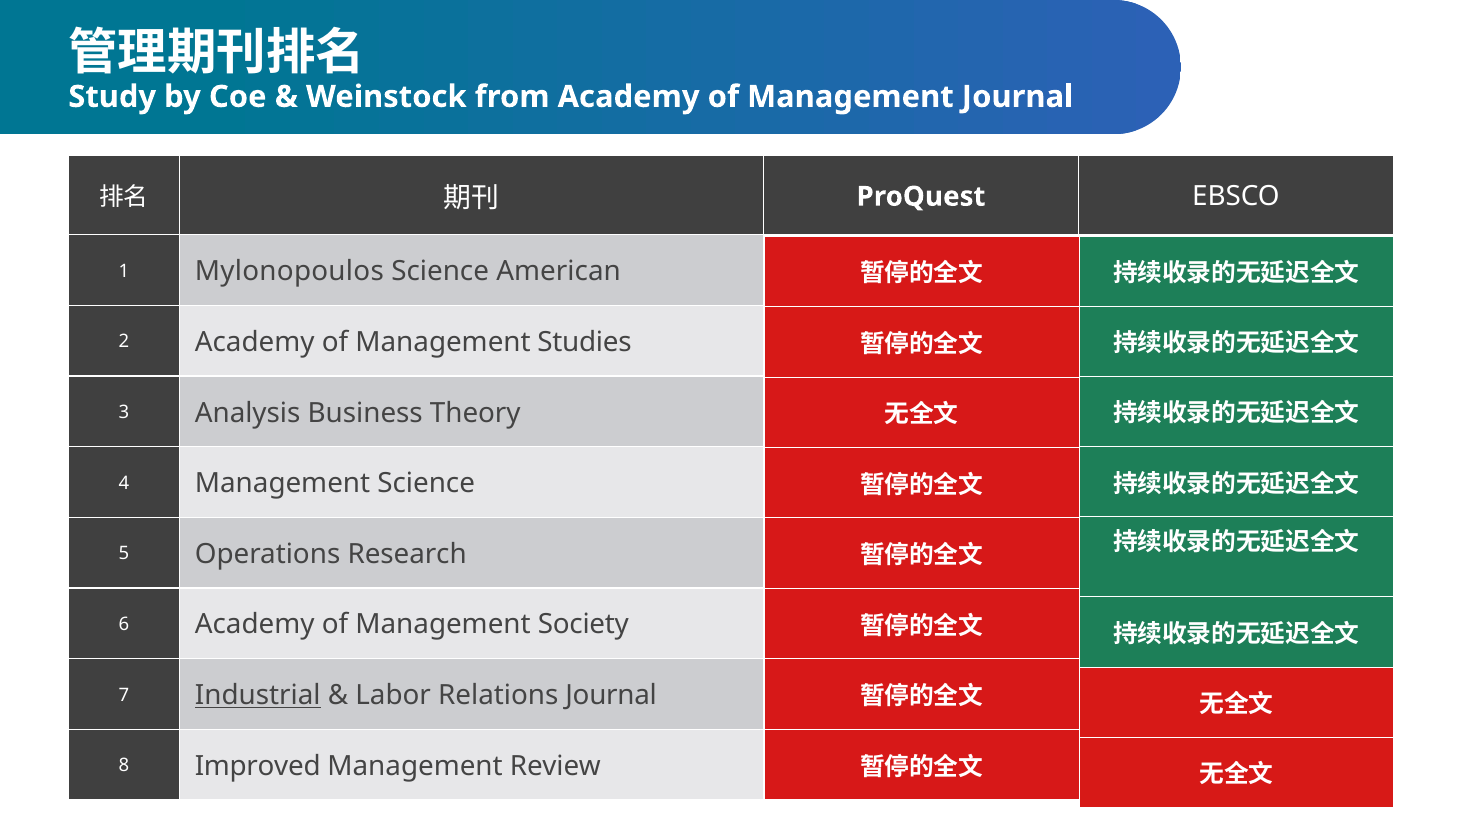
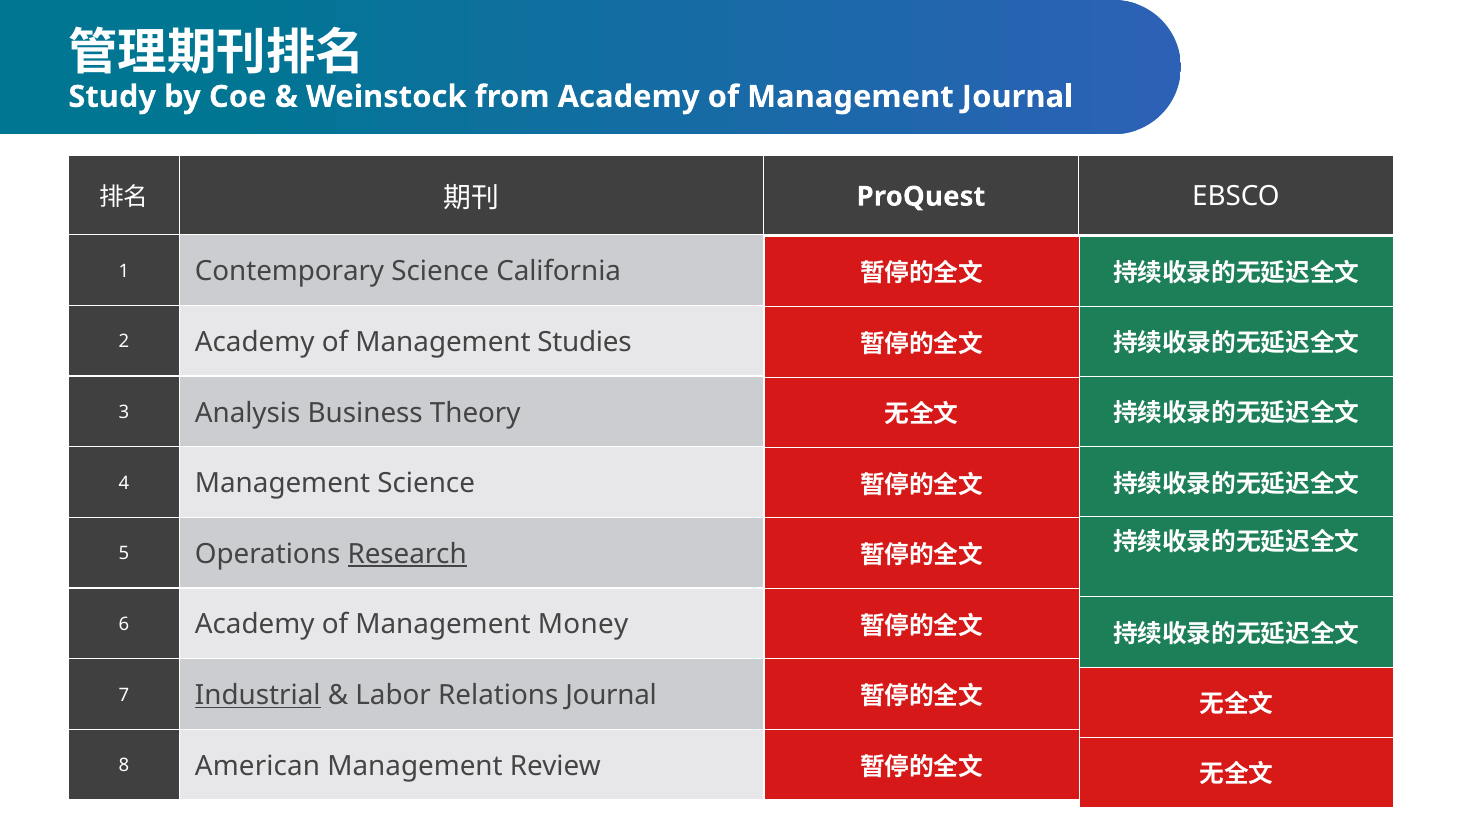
Mylonopoulos: Mylonopoulos -> Contemporary (290, 271)
American: American -> California (559, 271)
Research underline: none -> present (407, 554)
Society: Society -> Money (583, 625)
Improved: Improved -> American (257, 766)
